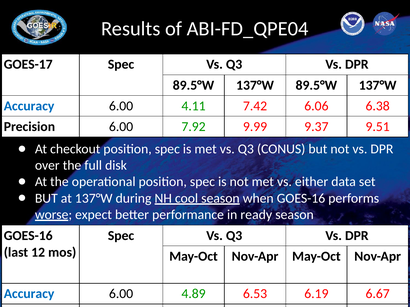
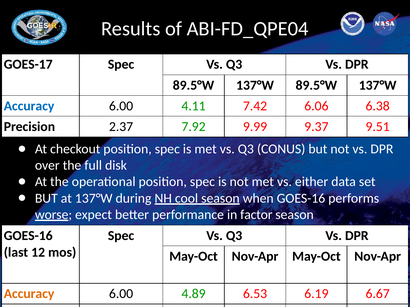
Precision 6.00: 6.00 -> 2.37 (121, 127)
ready: ready -> factor (256, 215)
Accuracy colour: blue -> orange (29, 294)
